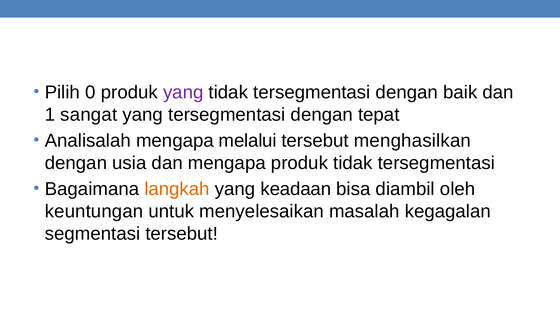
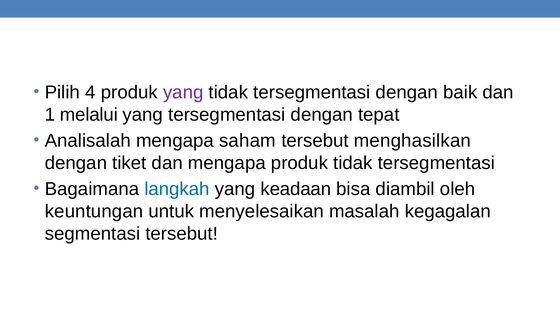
0: 0 -> 4 (90, 92)
sangat: sangat -> melalui (89, 115)
melalui: melalui -> saham (247, 141)
usia: usia -> tiket (129, 163)
langkah colour: orange -> blue (177, 190)
